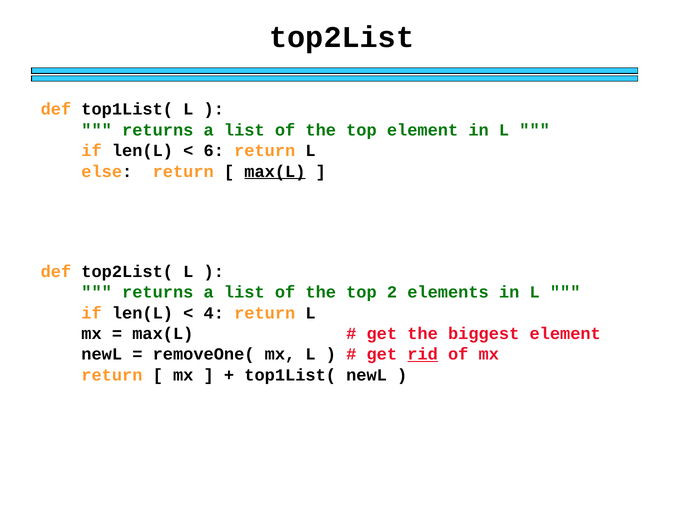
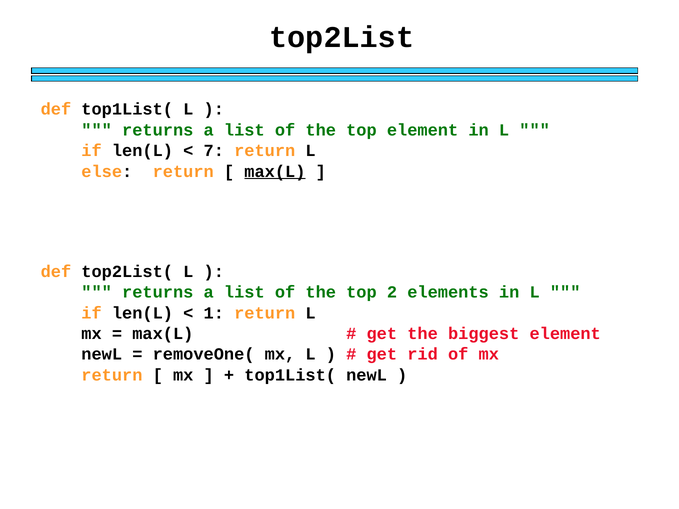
6: 6 -> 7 (214, 151)
4: 4 -> 1 (214, 313)
rid underline: present -> none (423, 355)
